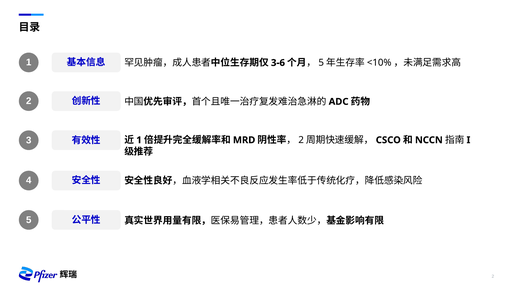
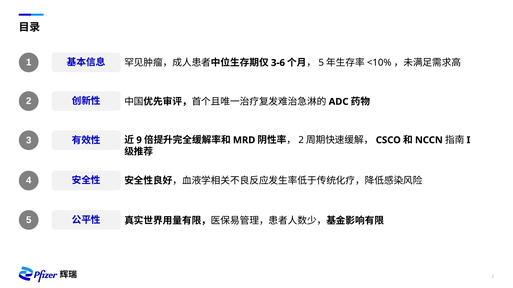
1: 1 -> 9 (139, 140)
